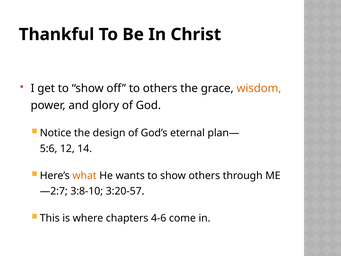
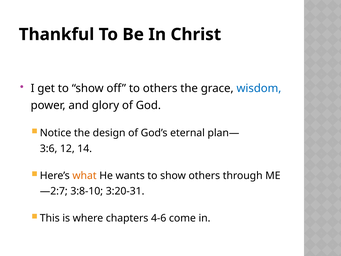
wisdom colour: orange -> blue (259, 88)
5:6: 5:6 -> 3:6 (49, 148)
3:20-57: 3:20-57 -> 3:20-31 (125, 191)
